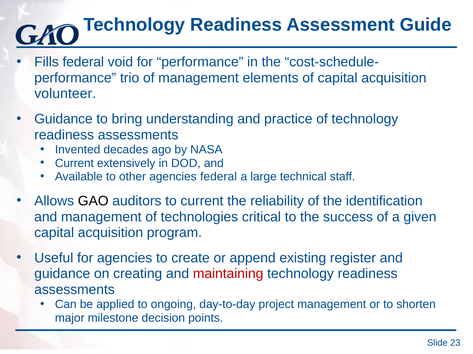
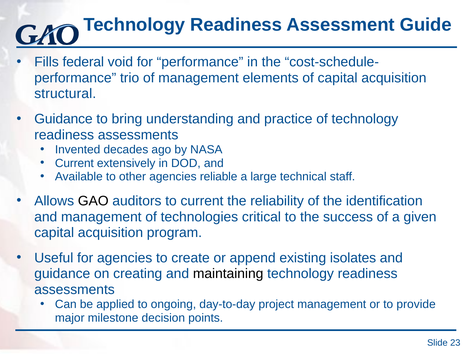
volunteer: volunteer -> structural (65, 94)
agencies federal: federal -> reliable (219, 177)
register: register -> isolates (353, 258)
maintaining colour: red -> black (228, 274)
shorten: shorten -> provide (416, 305)
